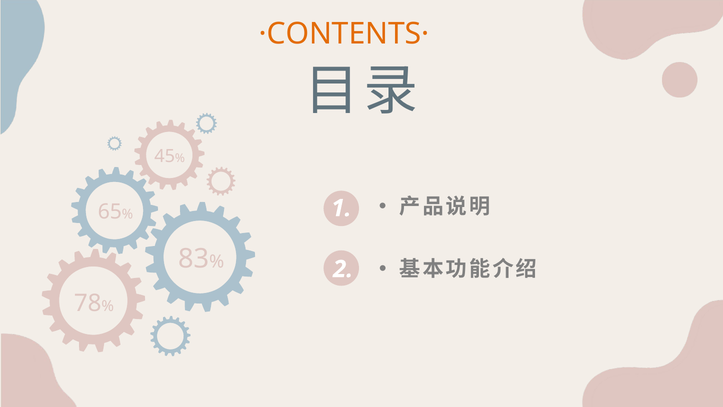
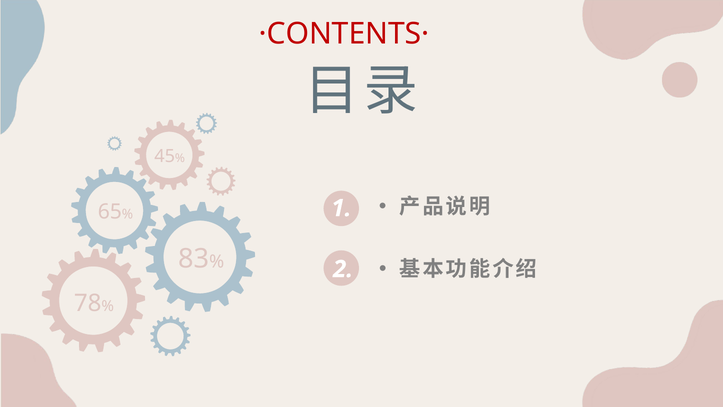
·CONTENTS· colour: orange -> red (344, 34)
